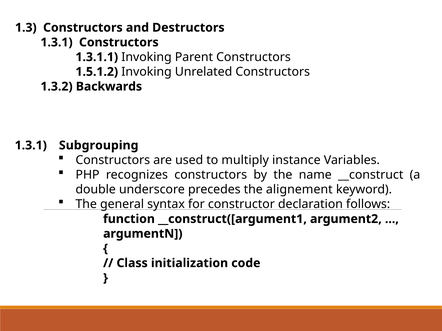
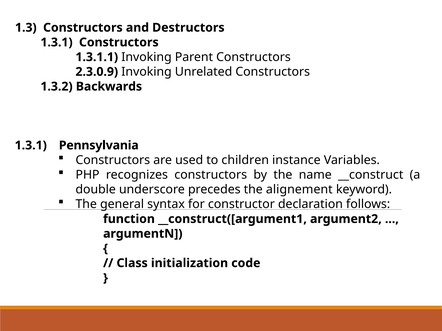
1.5.1.2: 1.5.1.2 -> 2.3.0.9 (97, 72)
Subgrouping: Subgrouping -> Pennsylvania (99, 146)
multiply: multiply -> children (245, 160)
